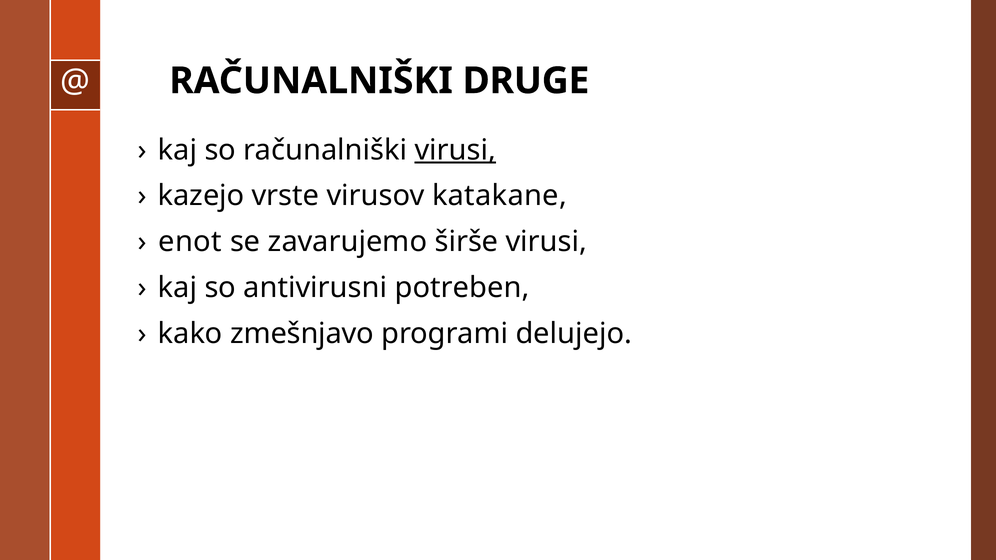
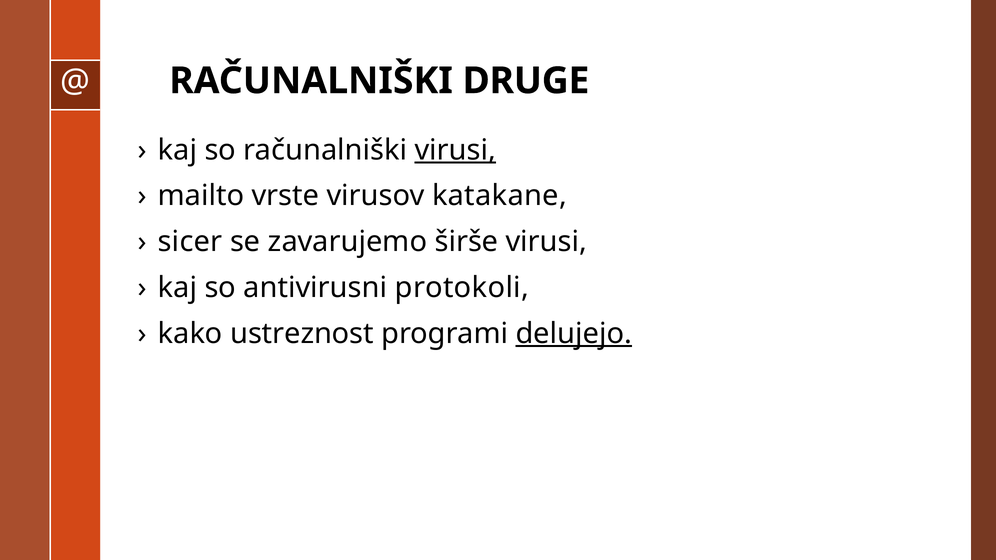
kazejo: kazejo -> mailto (201, 196)
enot: enot -> sicer (190, 242)
potreben: potreben -> protokoli (462, 288)
zmešnjavo: zmešnjavo -> ustreznost (302, 334)
delujejo underline: none -> present (574, 334)
